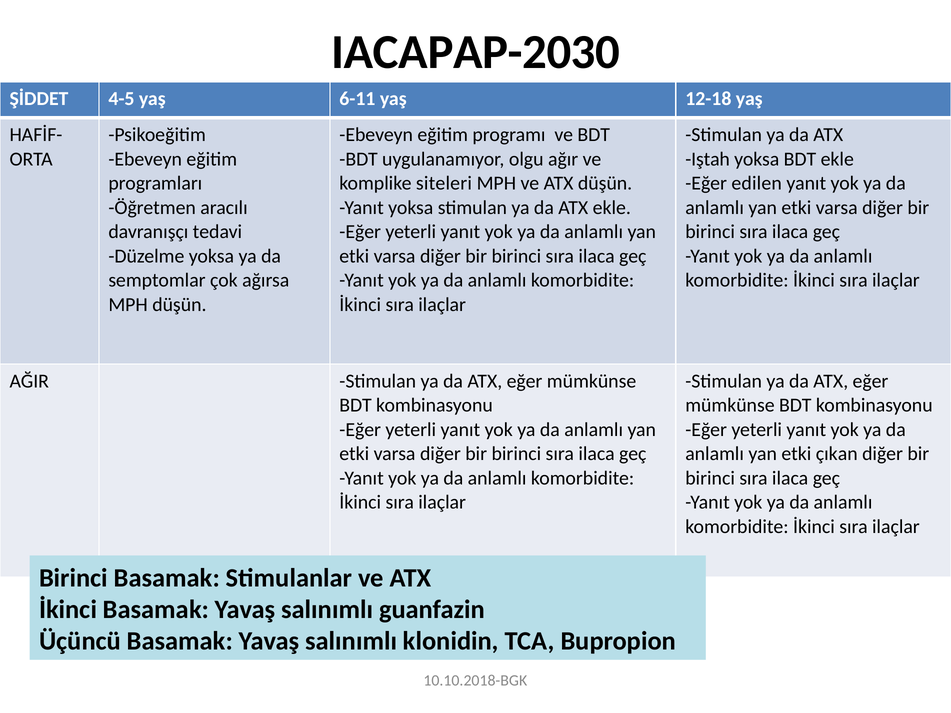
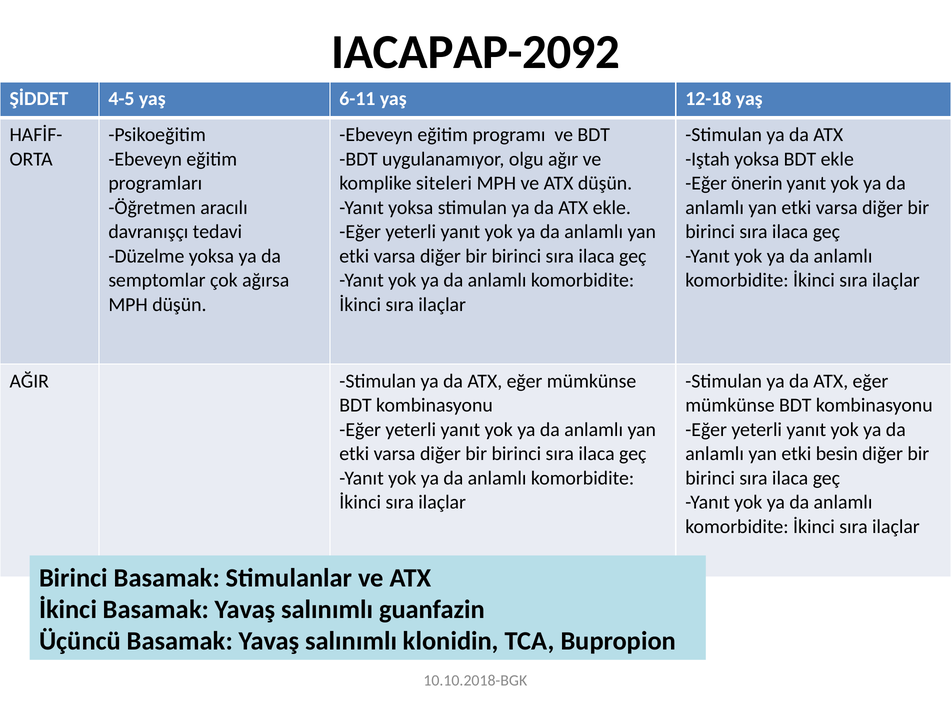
IACAPAP-2030: IACAPAP-2030 -> IACAPAP-2092 (476, 52)
edilen: edilen -> önerin (757, 183)
çıkan: çıkan -> besin (837, 454)
